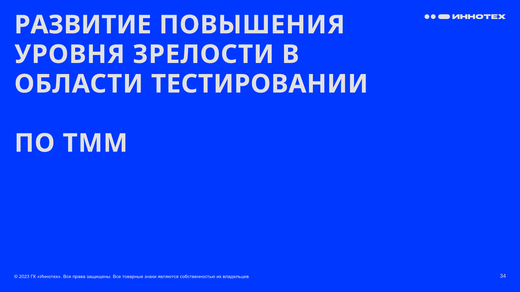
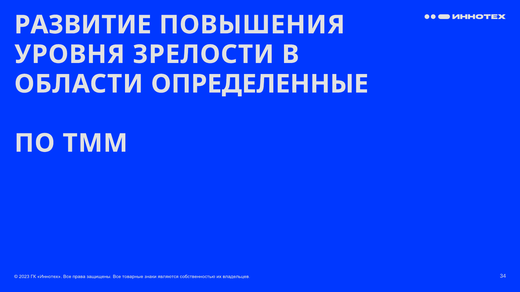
ТЕСТИРОВАНИИ: ТЕСТИРОВАНИИ -> ОПРЕДЕЛЕННЫЕ (260, 84)
